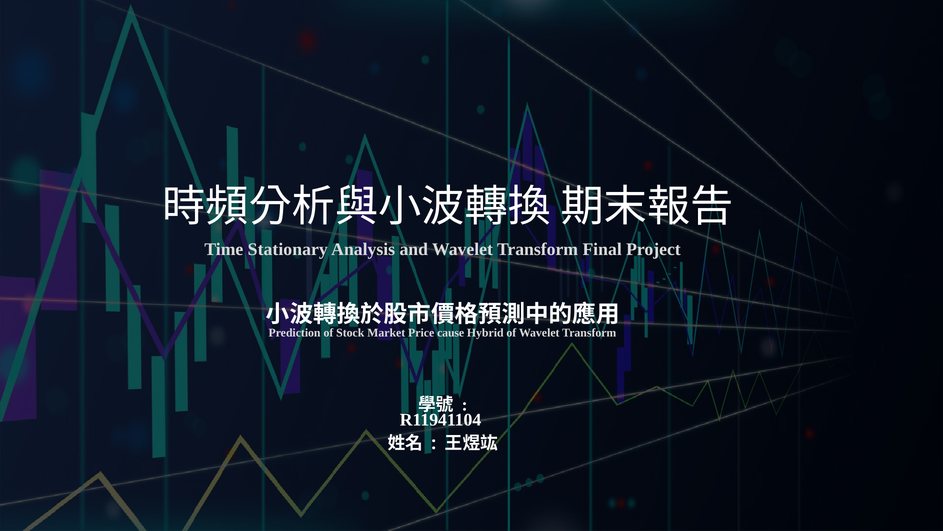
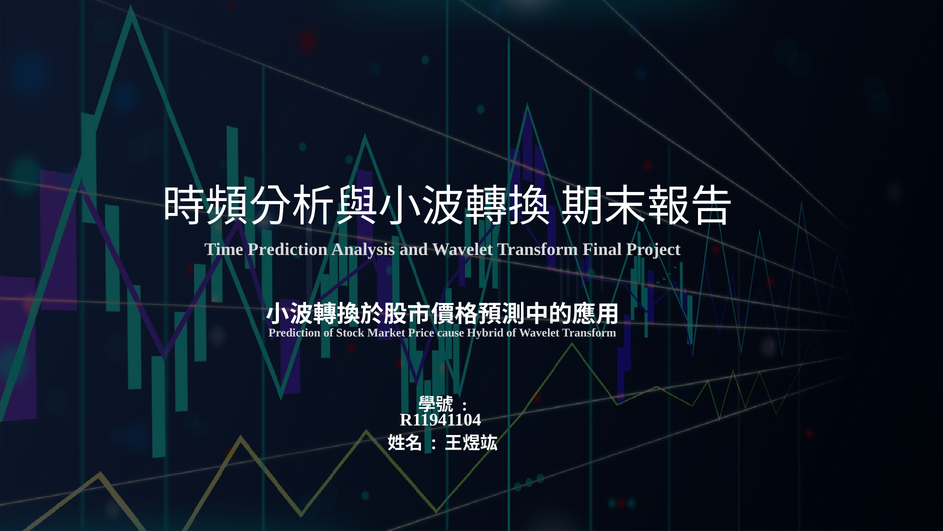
Time Stationary: Stationary -> Prediction (288, 249)
